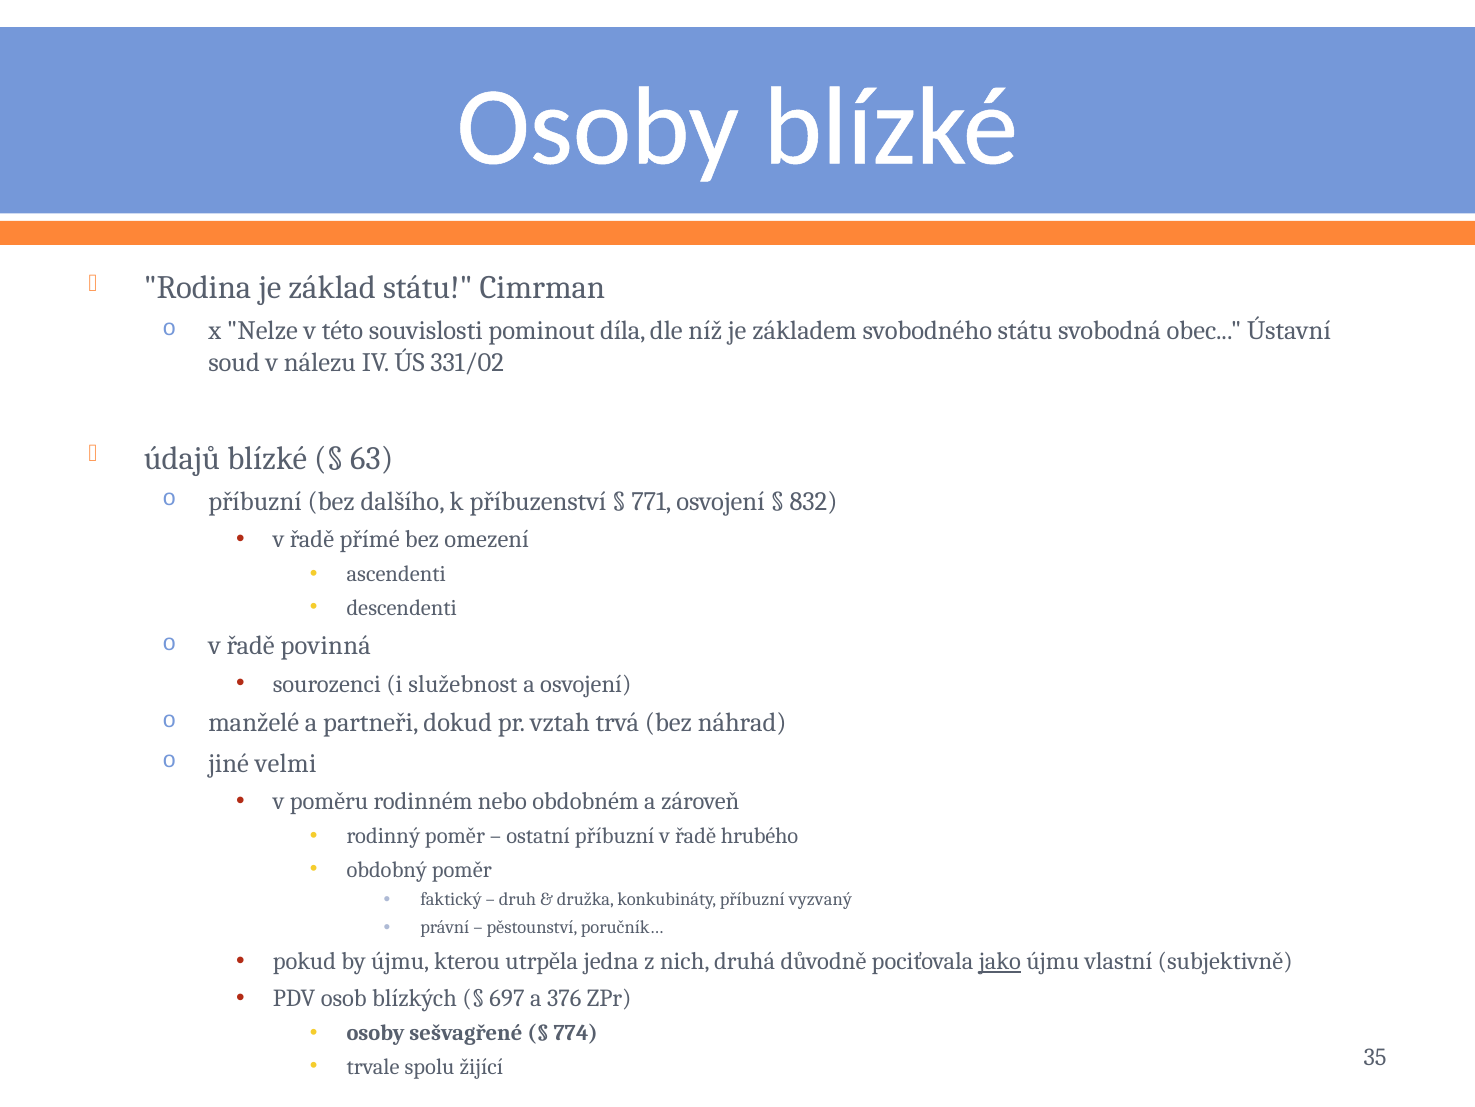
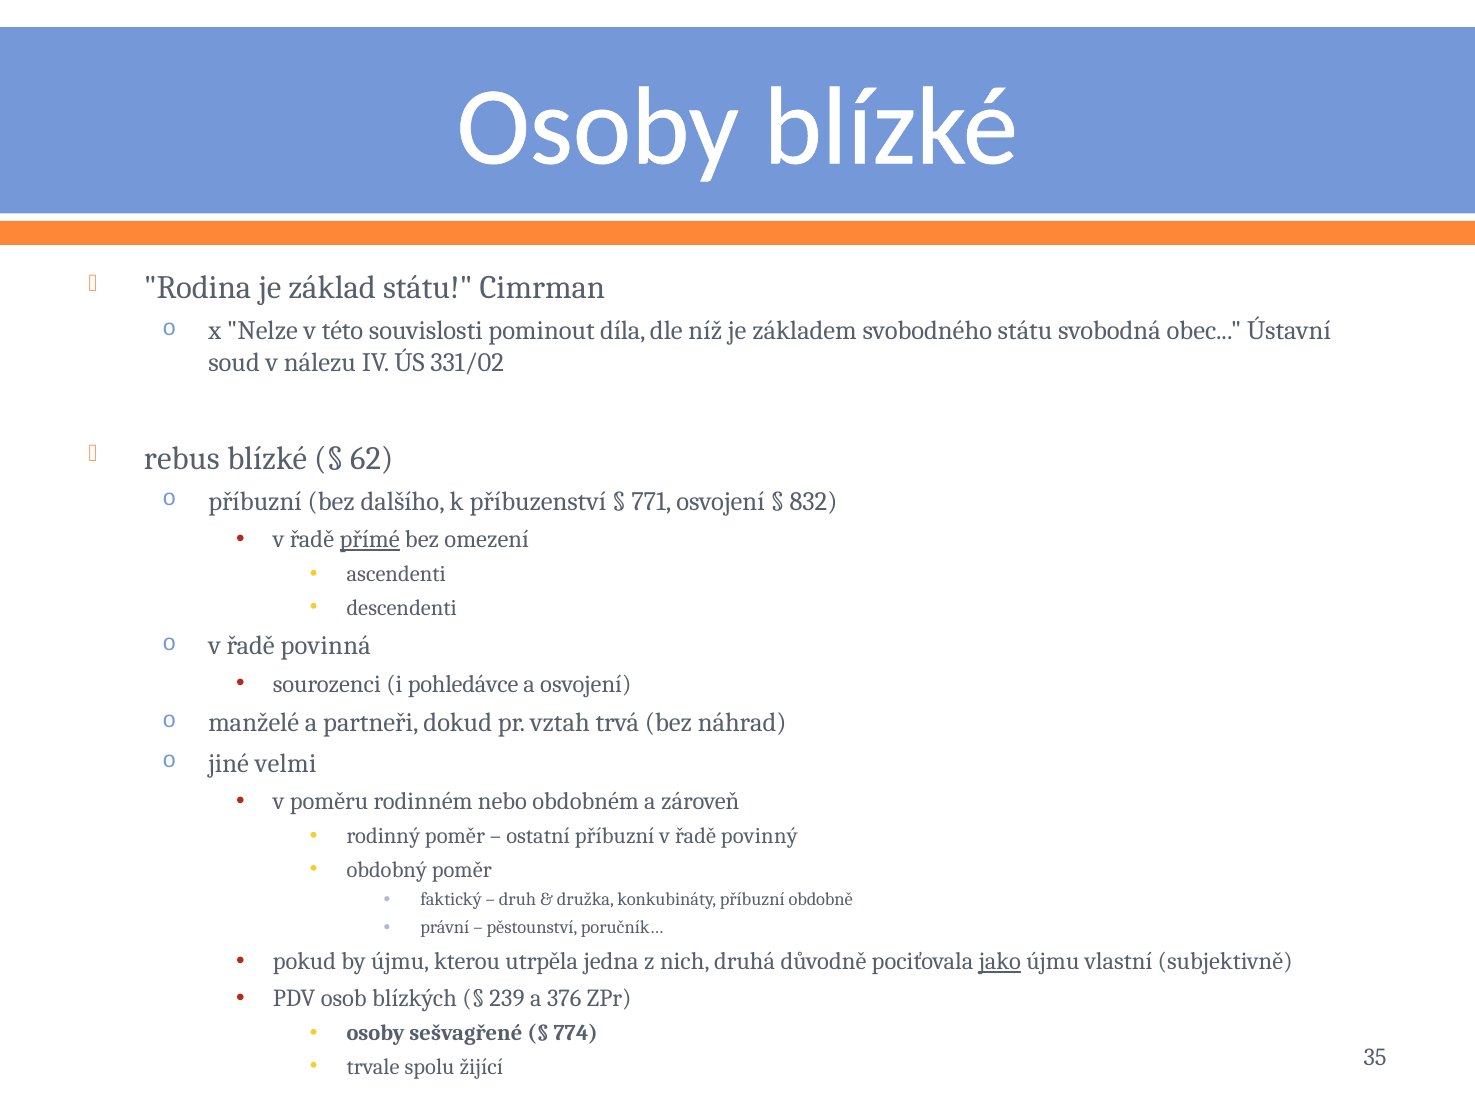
údajů: údajů -> rebus (182, 458)
63: 63 -> 62 (372, 458)
přímé underline: none -> present (370, 539)
služebnost: služebnost -> pohledávce (463, 684)
hrubého: hrubého -> povinný (759, 836)
vyzvaný: vyzvaný -> obdobně (821, 899)
697: 697 -> 239 (507, 998)
